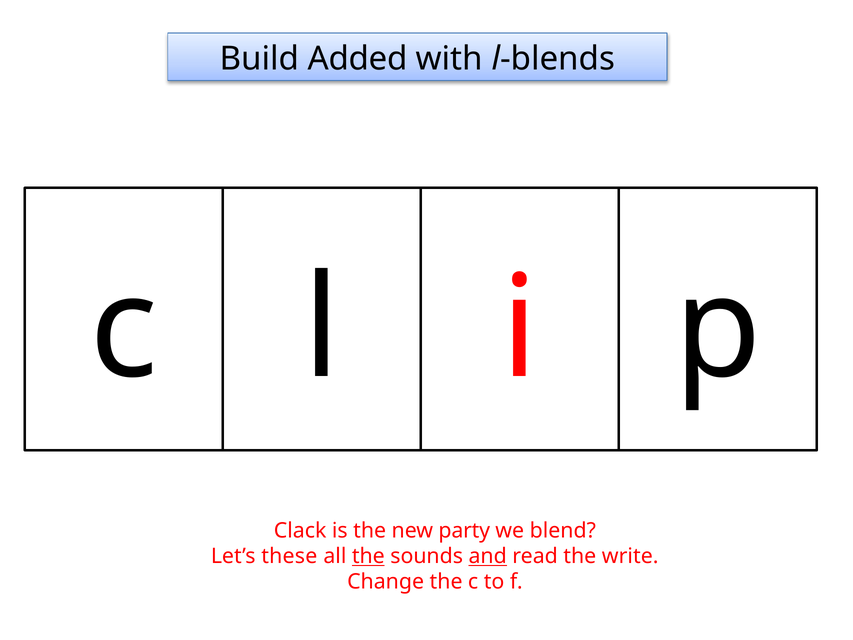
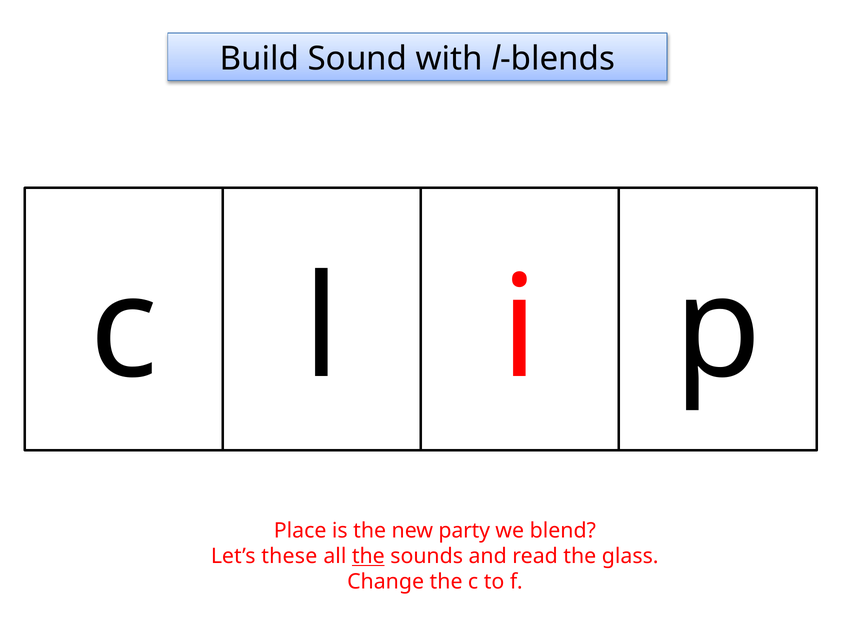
Added: Added -> Sound (358, 59)
Clack: Clack -> Place (300, 530)
and underline: present -> none (488, 556)
write: write -> glass (630, 556)
